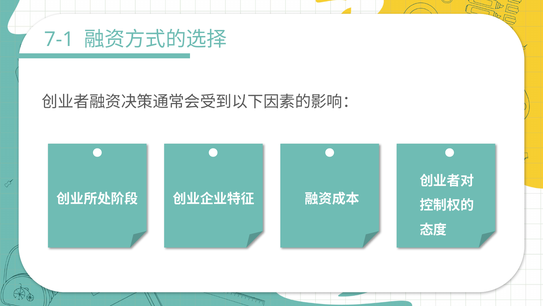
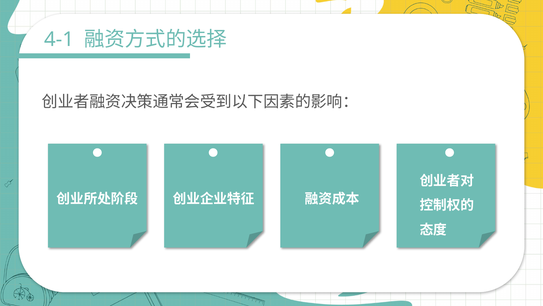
7-1: 7-1 -> 4-1 (59, 39)
